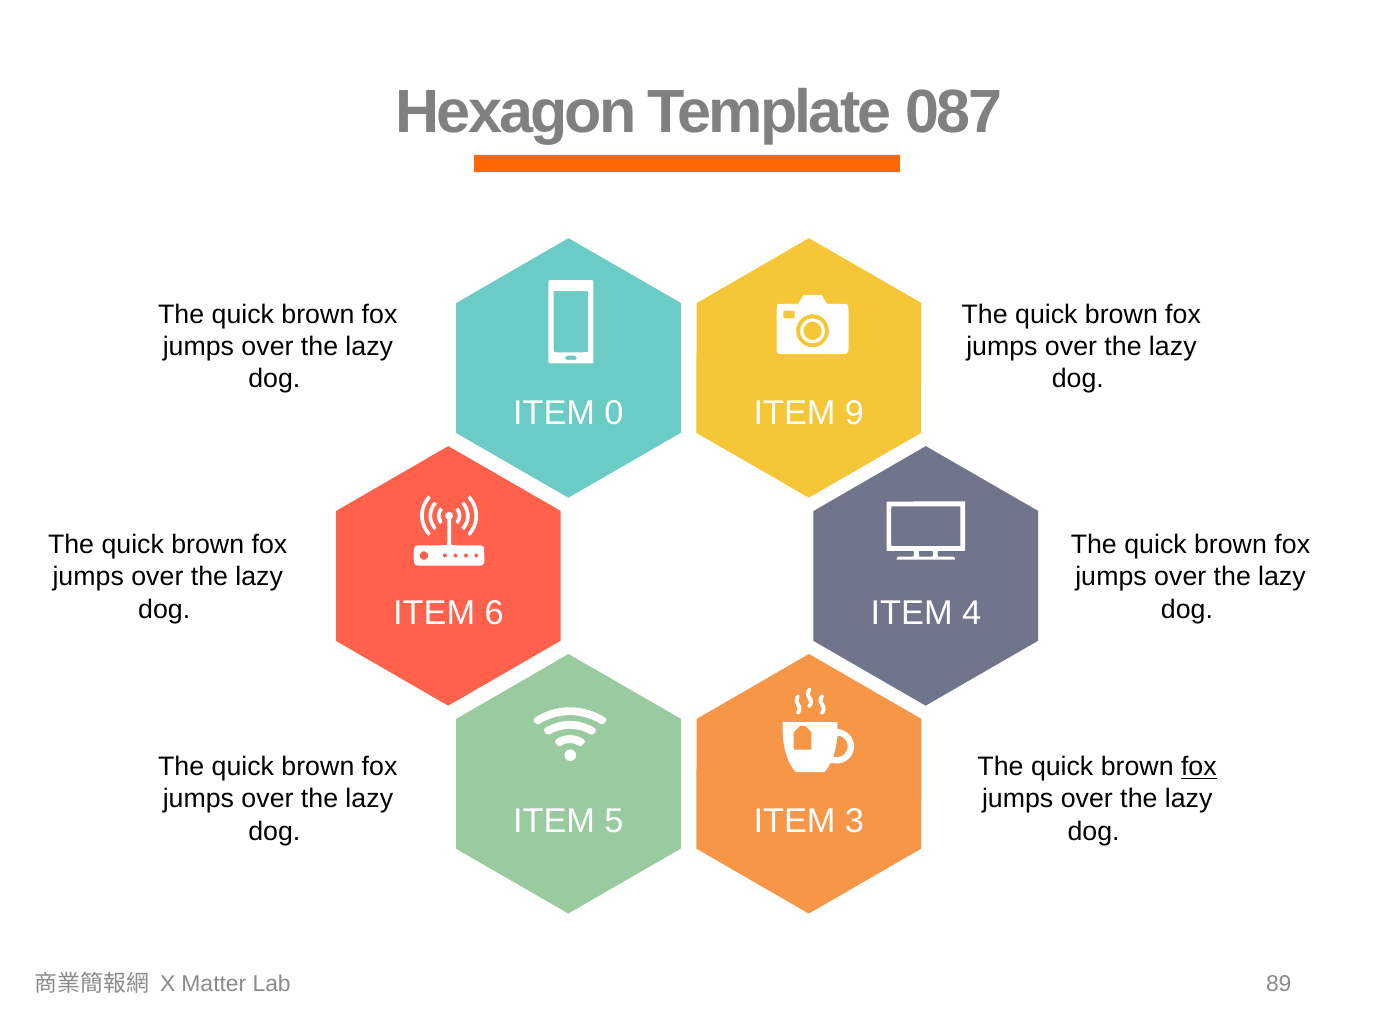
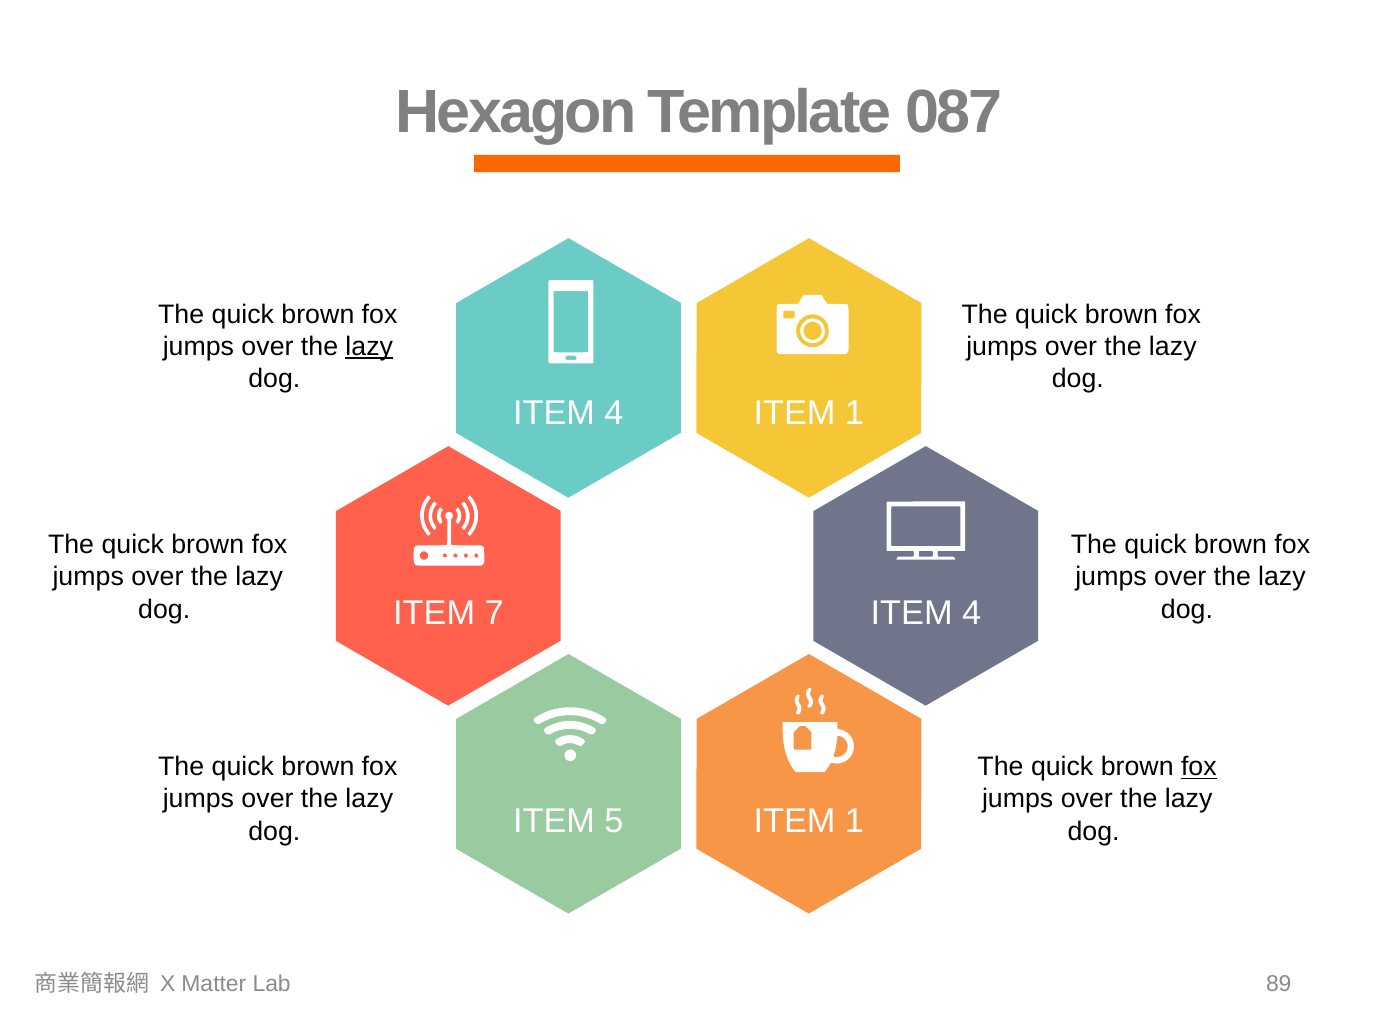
lazy underline: none -> present (369, 347)
0: 0 -> 4 (614, 413)
9: 9 -> 1 (854, 413)
6: 6 -> 7 (494, 614)
5 ITEM 3: 3 -> 1 (854, 822)
